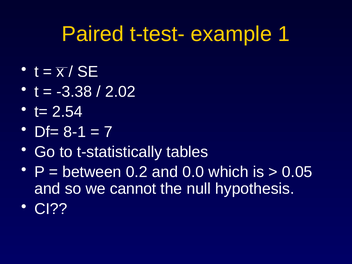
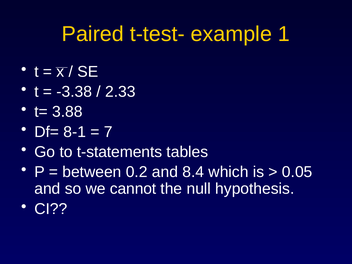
2.02: 2.02 -> 2.33 (120, 92)
2.54: 2.54 -> 3.88 (67, 112)
t-statistically: t-statistically -> t-statements (120, 152)
0.0: 0.0 -> 8.4 (193, 172)
